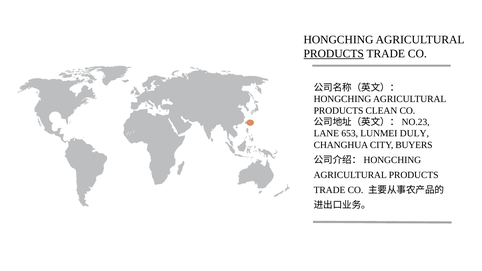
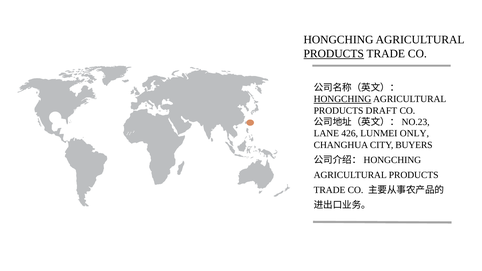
HONGCHING underline: none -> present (342, 99)
CLEAN: CLEAN -> DRAFT (381, 111)
653: 653 -> 426 (350, 134)
DULY: DULY -> ONLY (414, 134)
